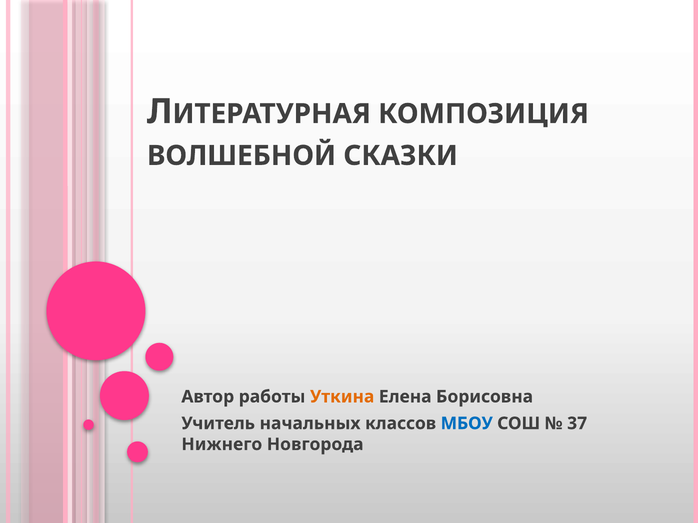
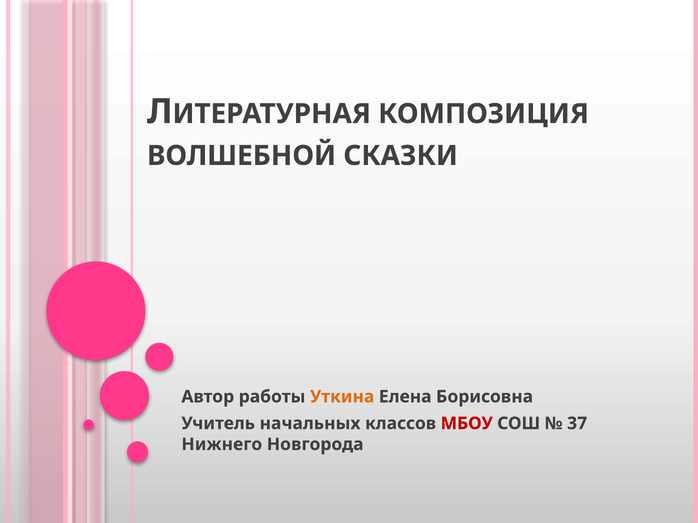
МБОУ colour: blue -> red (467, 424)
